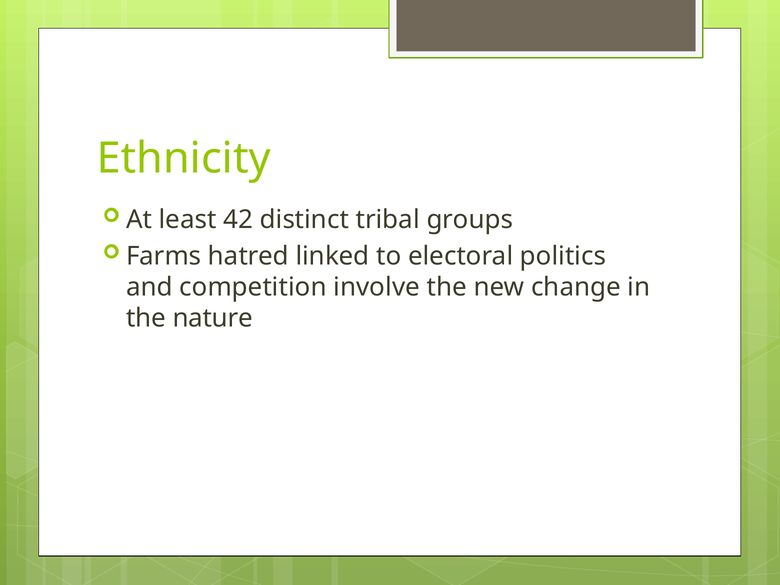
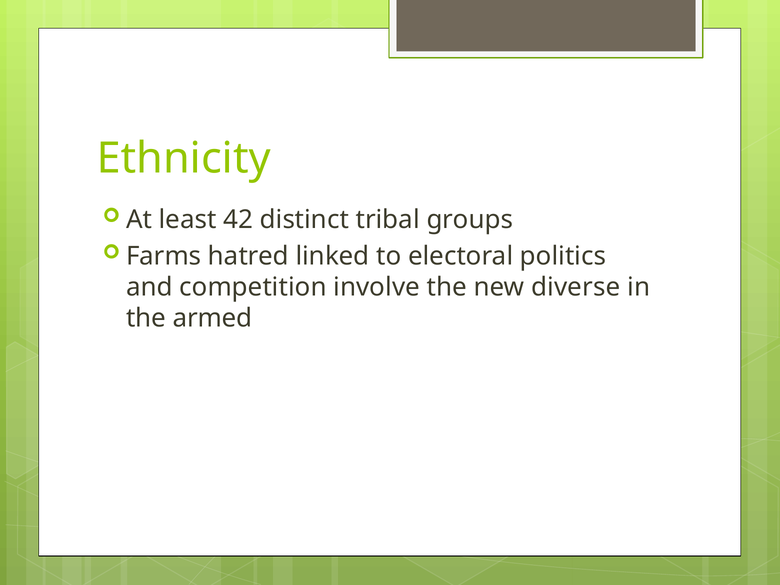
change: change -> diverse (576, 287)
nature: nature -> armed (213, 318)
